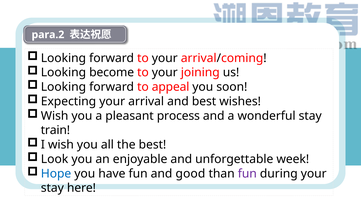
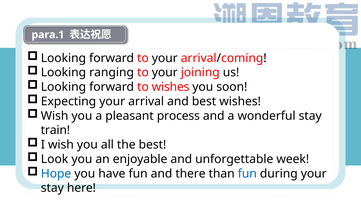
para.2: para.2 -> para.1 (48, 35)
become: become -> ranging (112, 73)
to appeal: appeal -> wishes (171, 87)
good: good -> there (191, 174)
fun colour: purple -> blue (247, 174)
